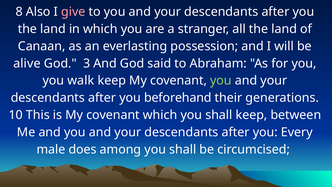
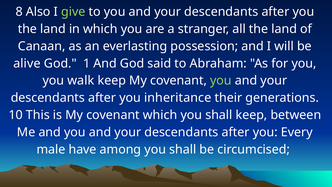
give colour: pink -> light green (73, 12)
3: 3 -> 1 (87, 63)
beforehand: beforehand -> inheritance (178, 98)
does: does -> have (83, 149)
